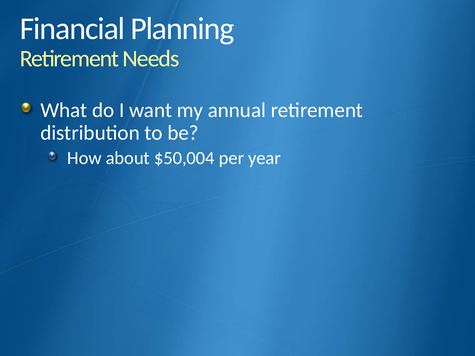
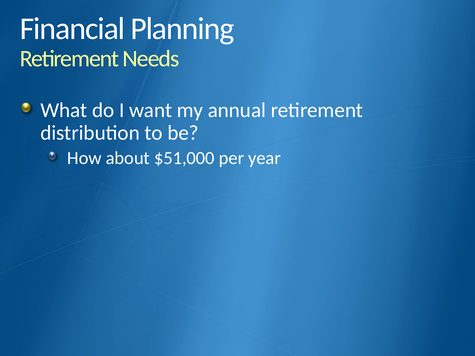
$50,004: $50,004 -> $51,000 (184, 158)
